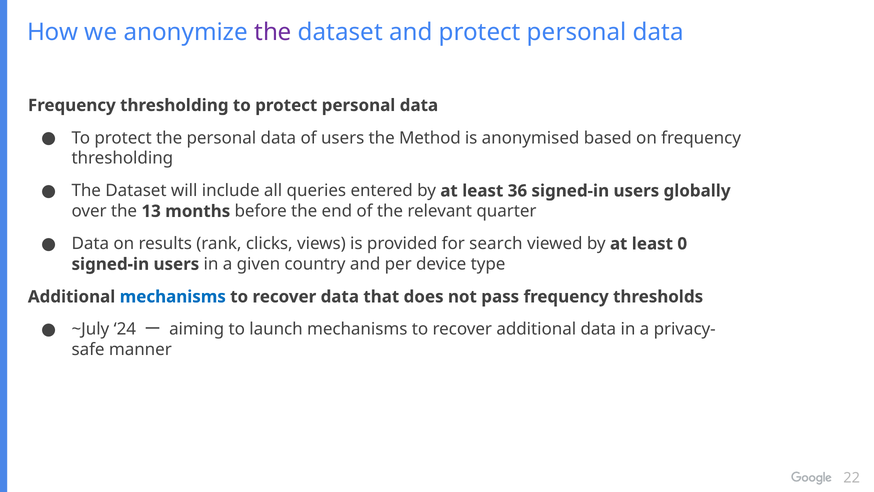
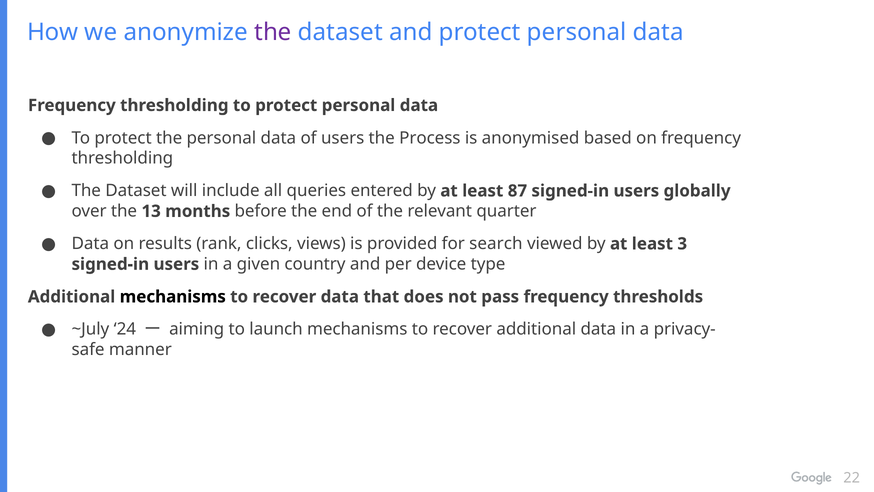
Method: Method -> Process (430, 138)
36: 36 -> 87 (517, 191)
0: 0 -> 3 (682, 244)
mechanisms colour: blue -> black (173, 297)
